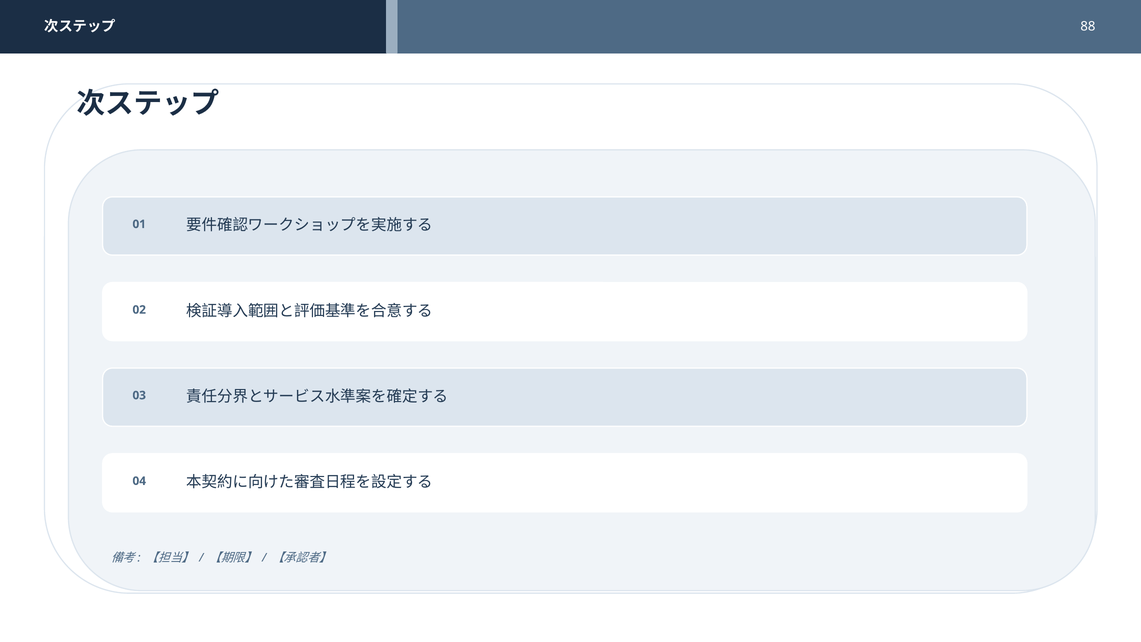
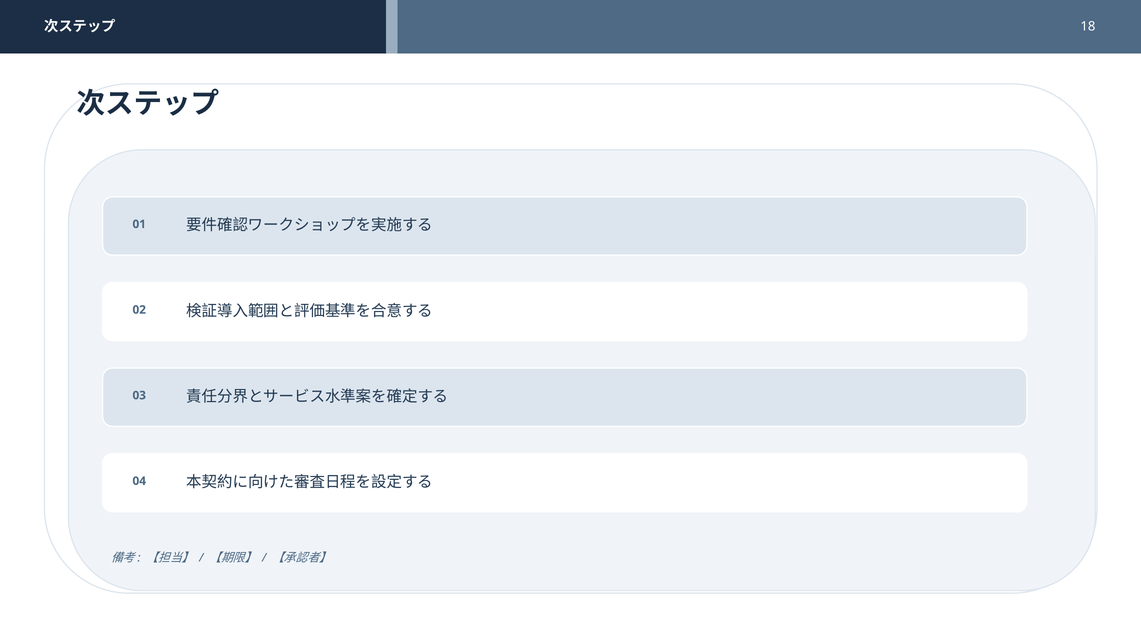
88: 88 -> 18 (1088, 27)
